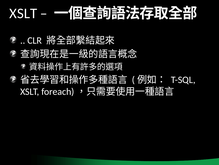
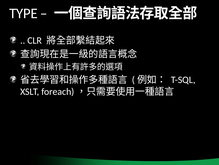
XSLT: XSLT -> TYPE (23, 13)
